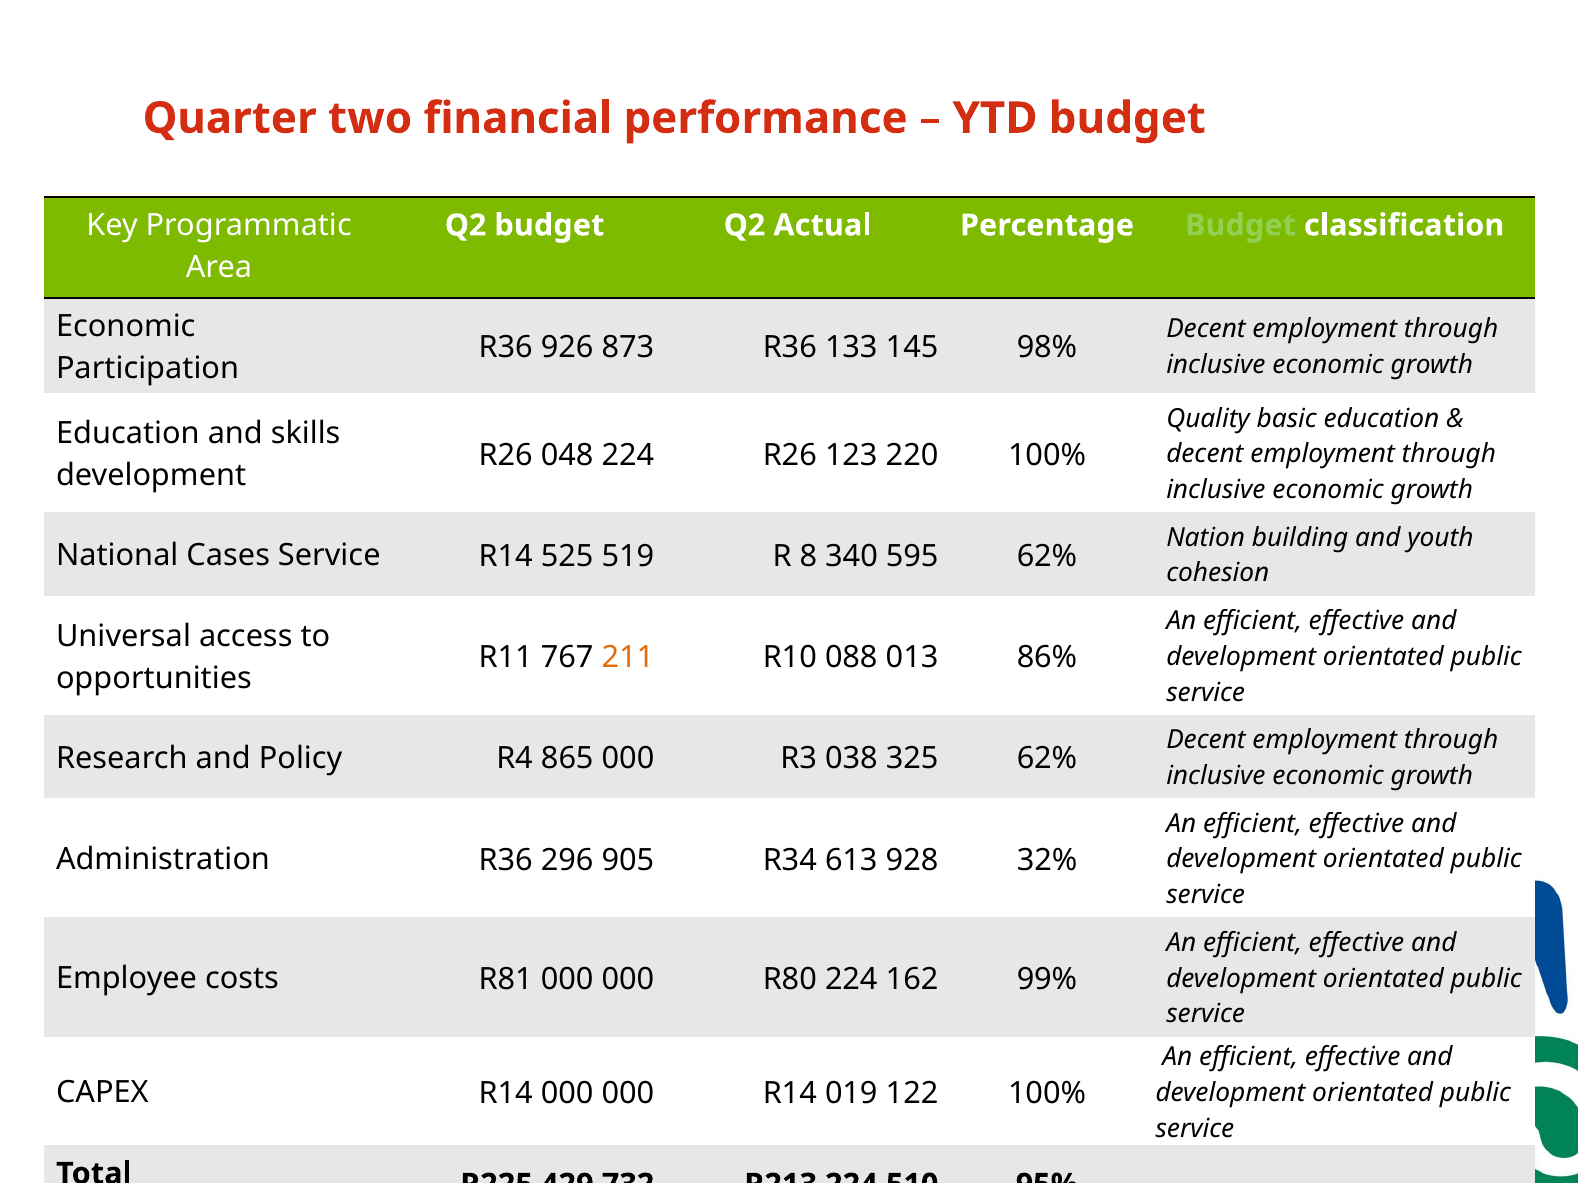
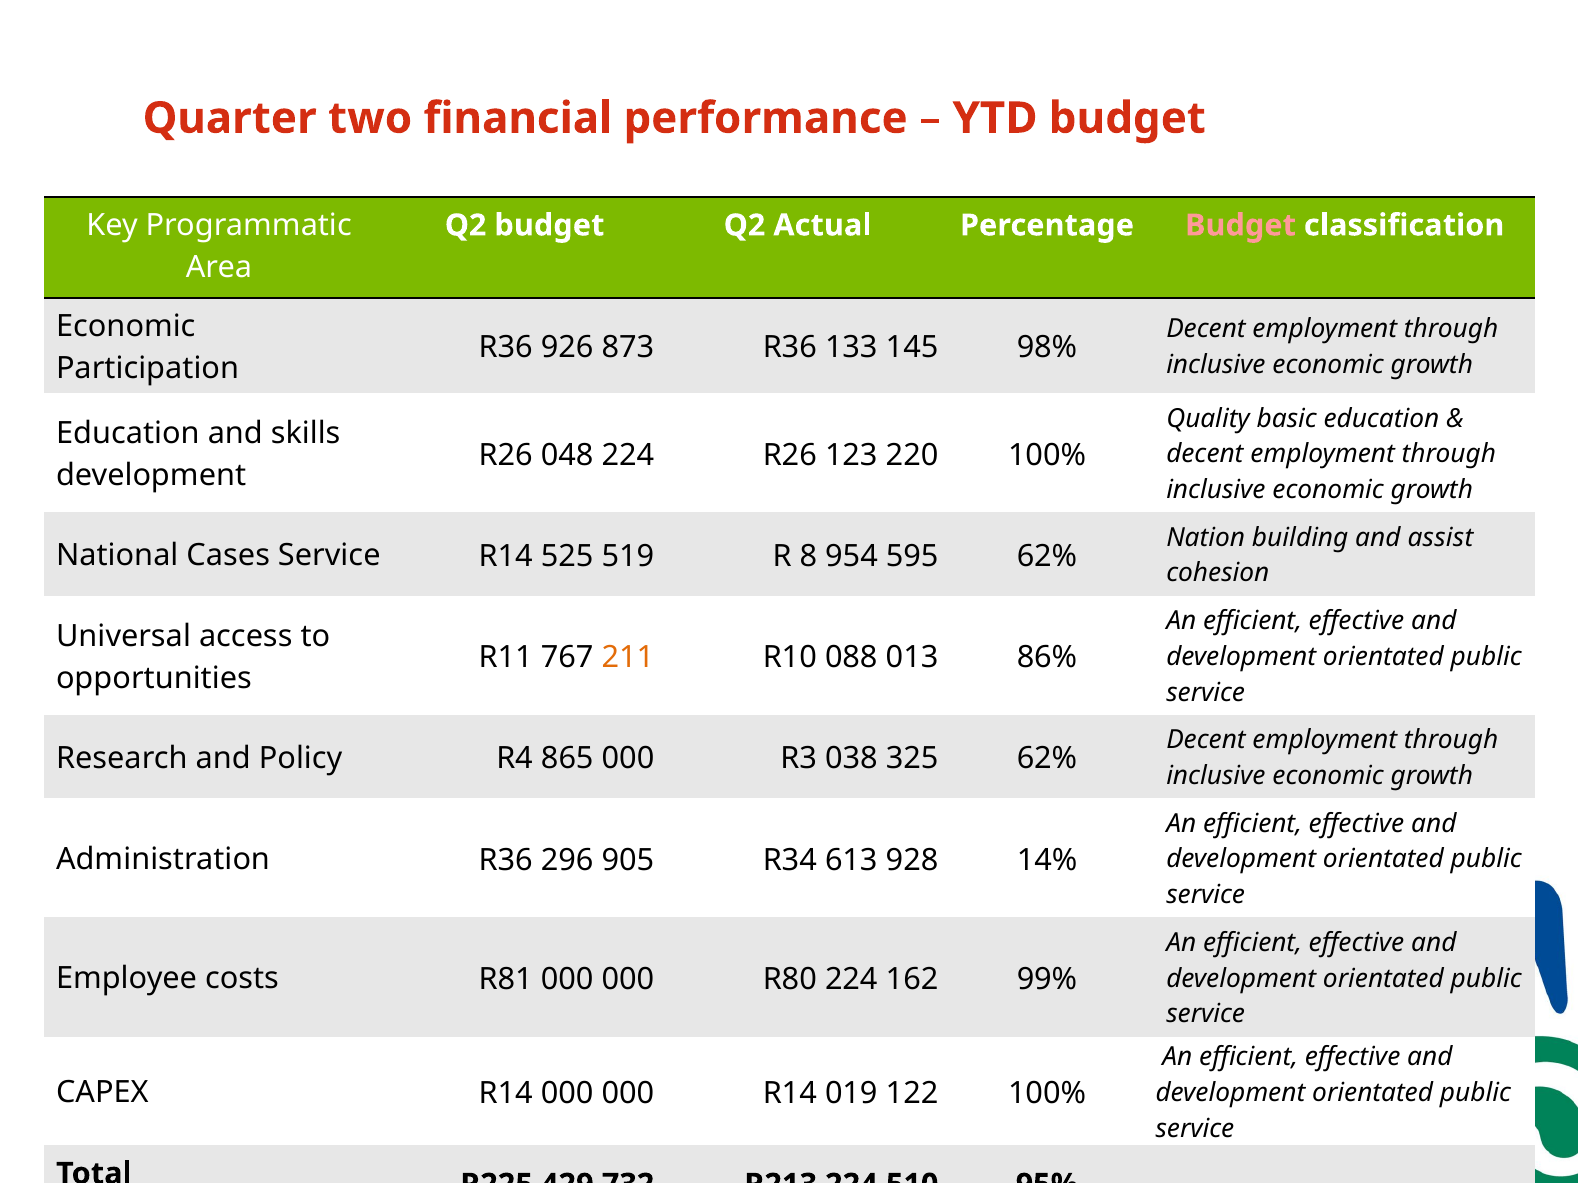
Budget colour: light green -> pink (1241, 225)
youth: youth -> assist (1440, 538)
340: 340 -> 954 (851, 556)
32%: 32% -> 14% (1047, 860)
